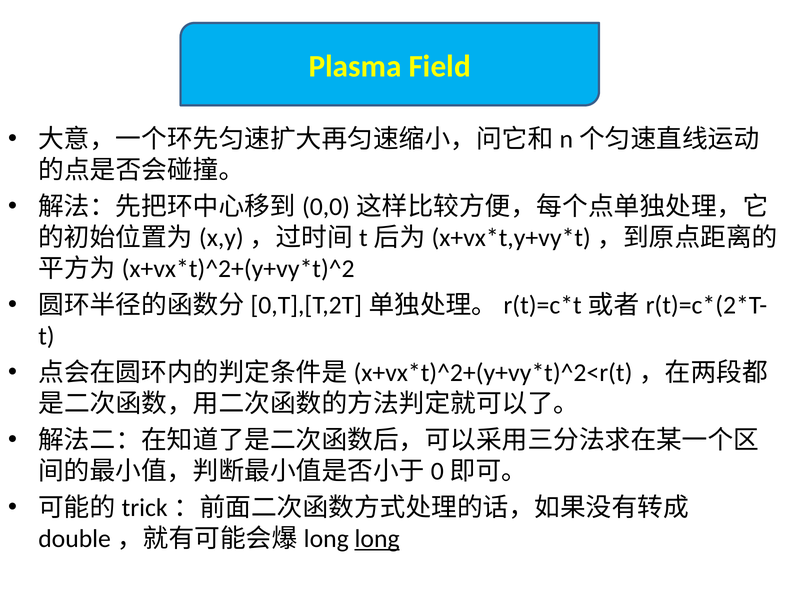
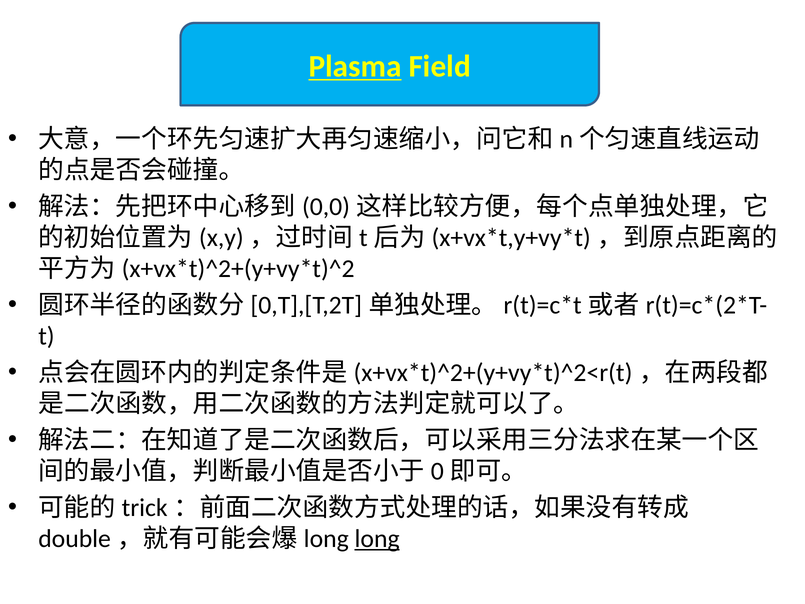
Plasma underline: none -> present (355, 66)
